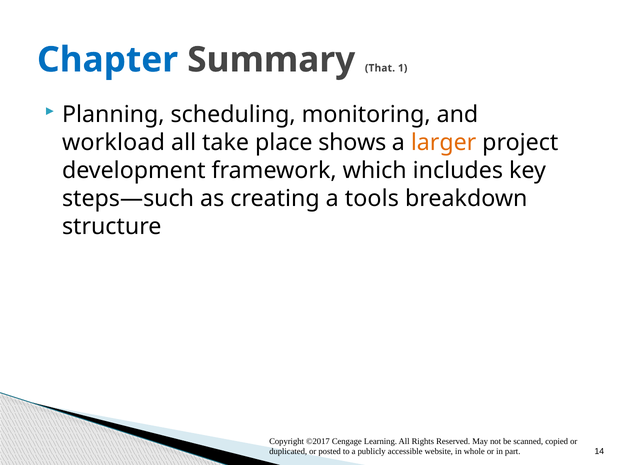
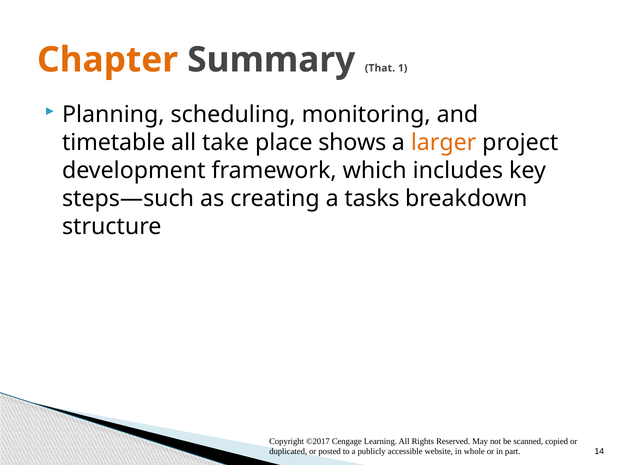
Chapter colour: blue -> orange (108, 60)
workload: workload -> timetable (114, 142)
tools: tools -> tasks (372, 198)
